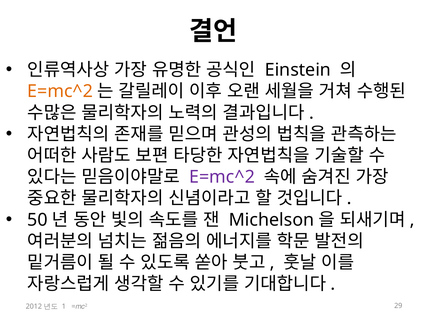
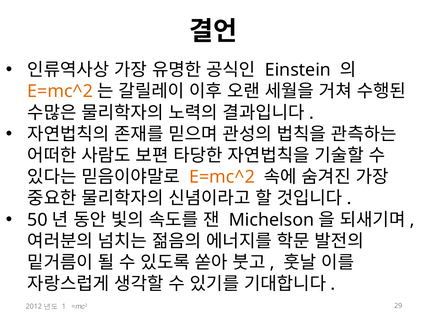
E=mc^2 colour: purple -> orange (222, 177)
